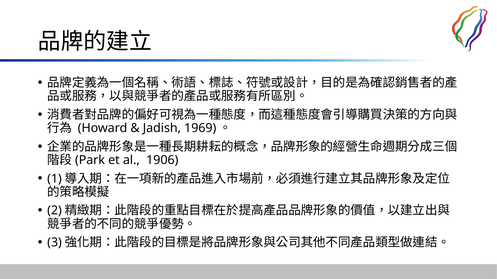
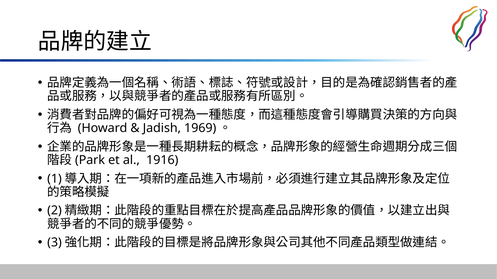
1906: 1906 -> 1916 (162, 160)
